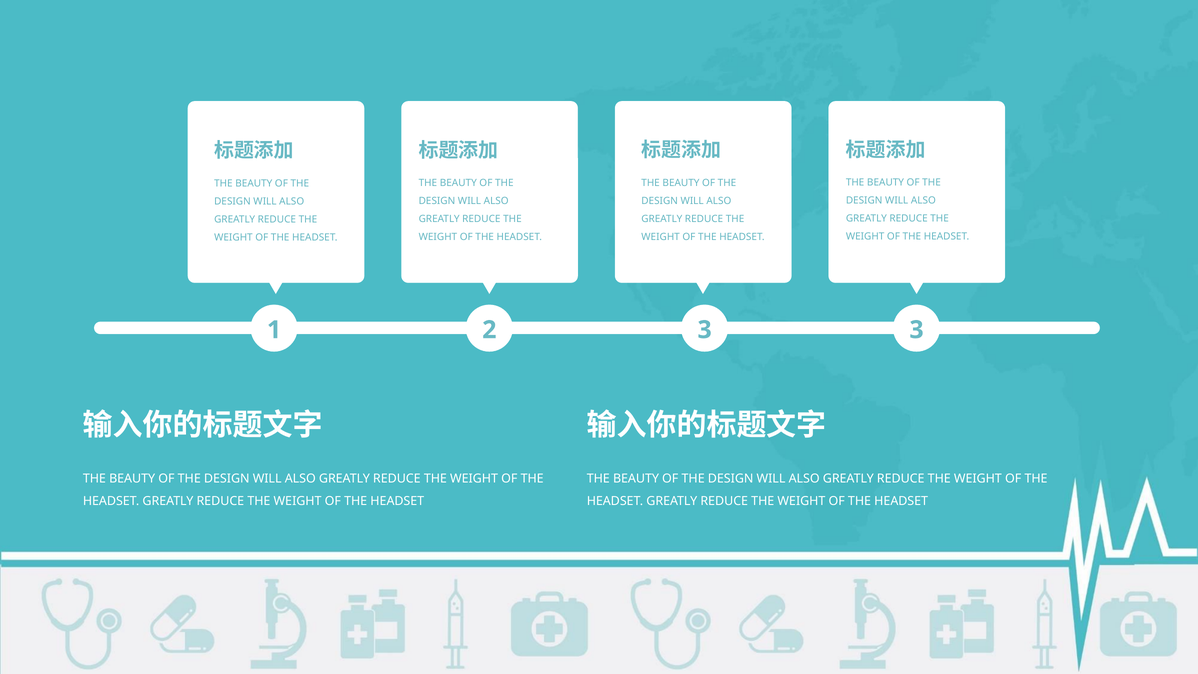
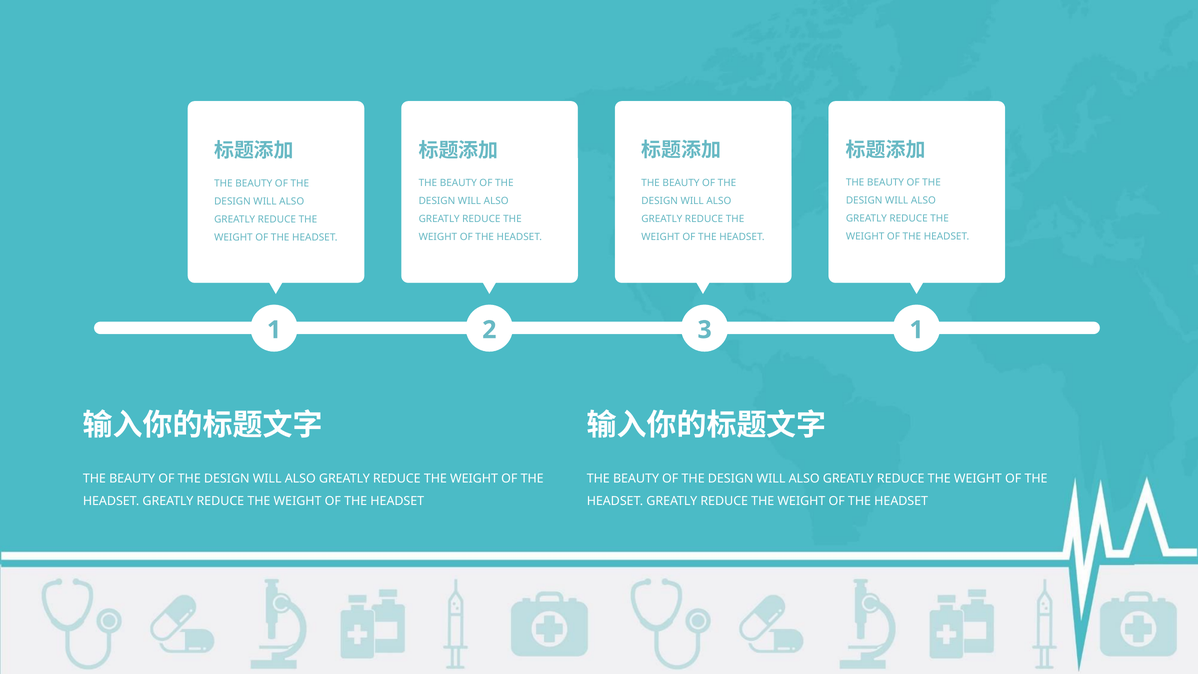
1 3: 3 -> 1 (917, 330)
